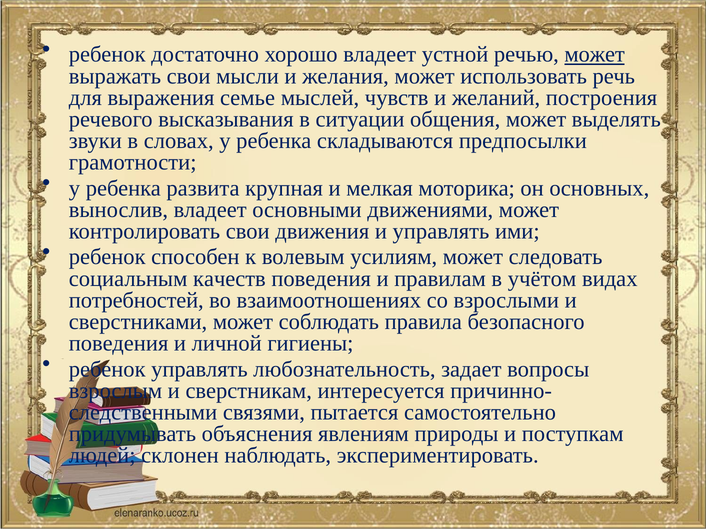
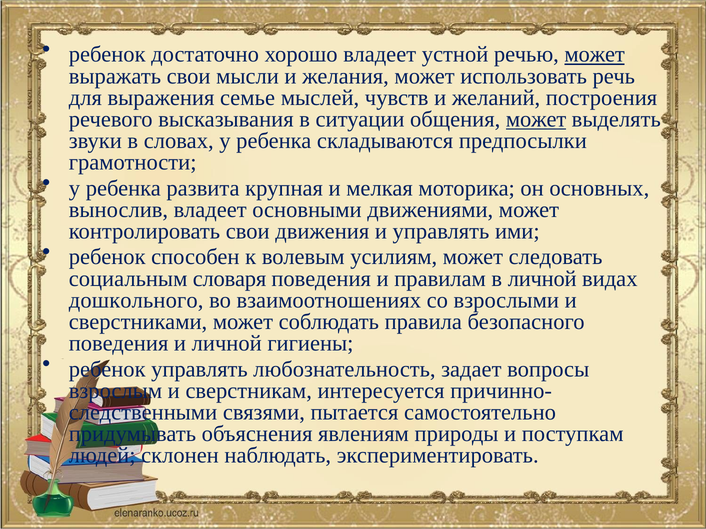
может underline: none -> present (536, 119)
качеств: качеств -> словаря (230, 279)
в учётом: учётом -> личной (542, 279)
потребностей: потребностей -> дошкольного (136, 301)
